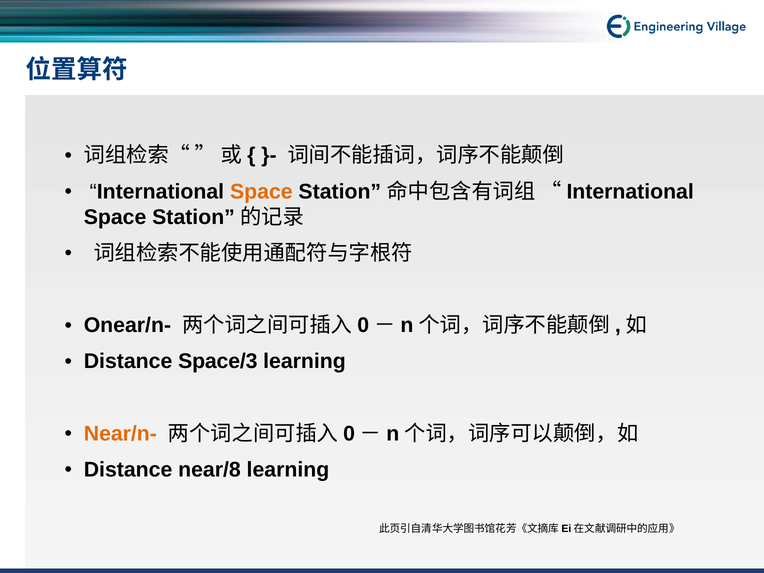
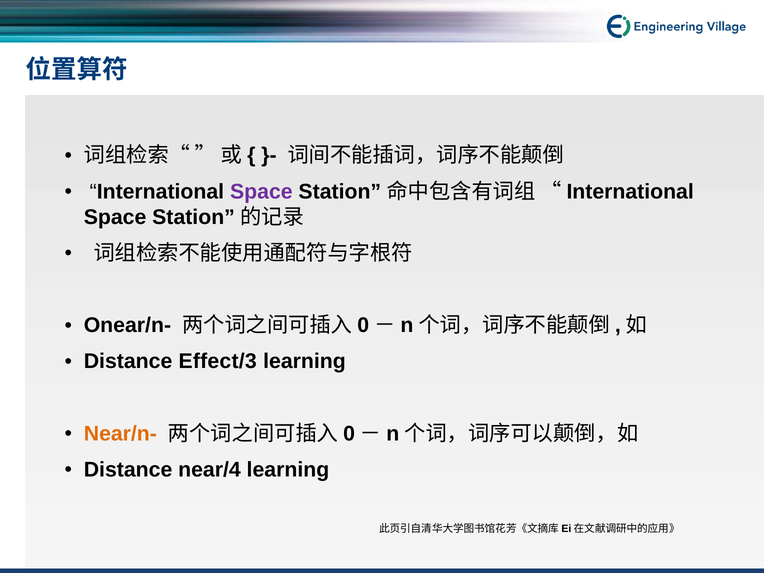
Space colour: orange -> purple (261, 192)
Space/3: Space/3 -> Effect/3 (218, 361)
near/8: near/8 -> near/4 (209, 470)
